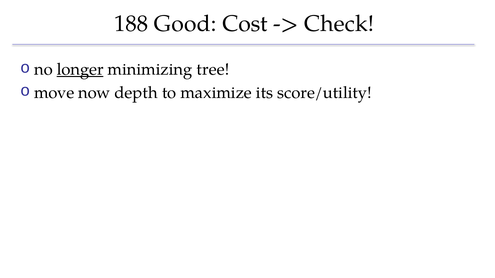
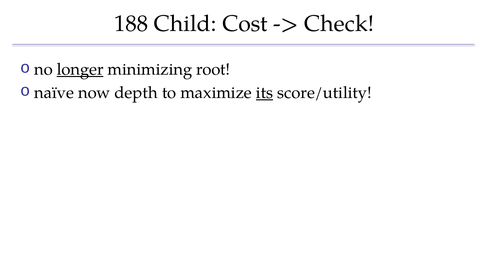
Good: Good -> Child (185, 24)
tree: tree -> root (213, 70)
move: move -> naïve (54, 93)
its underline: none -> present (265, 93)
